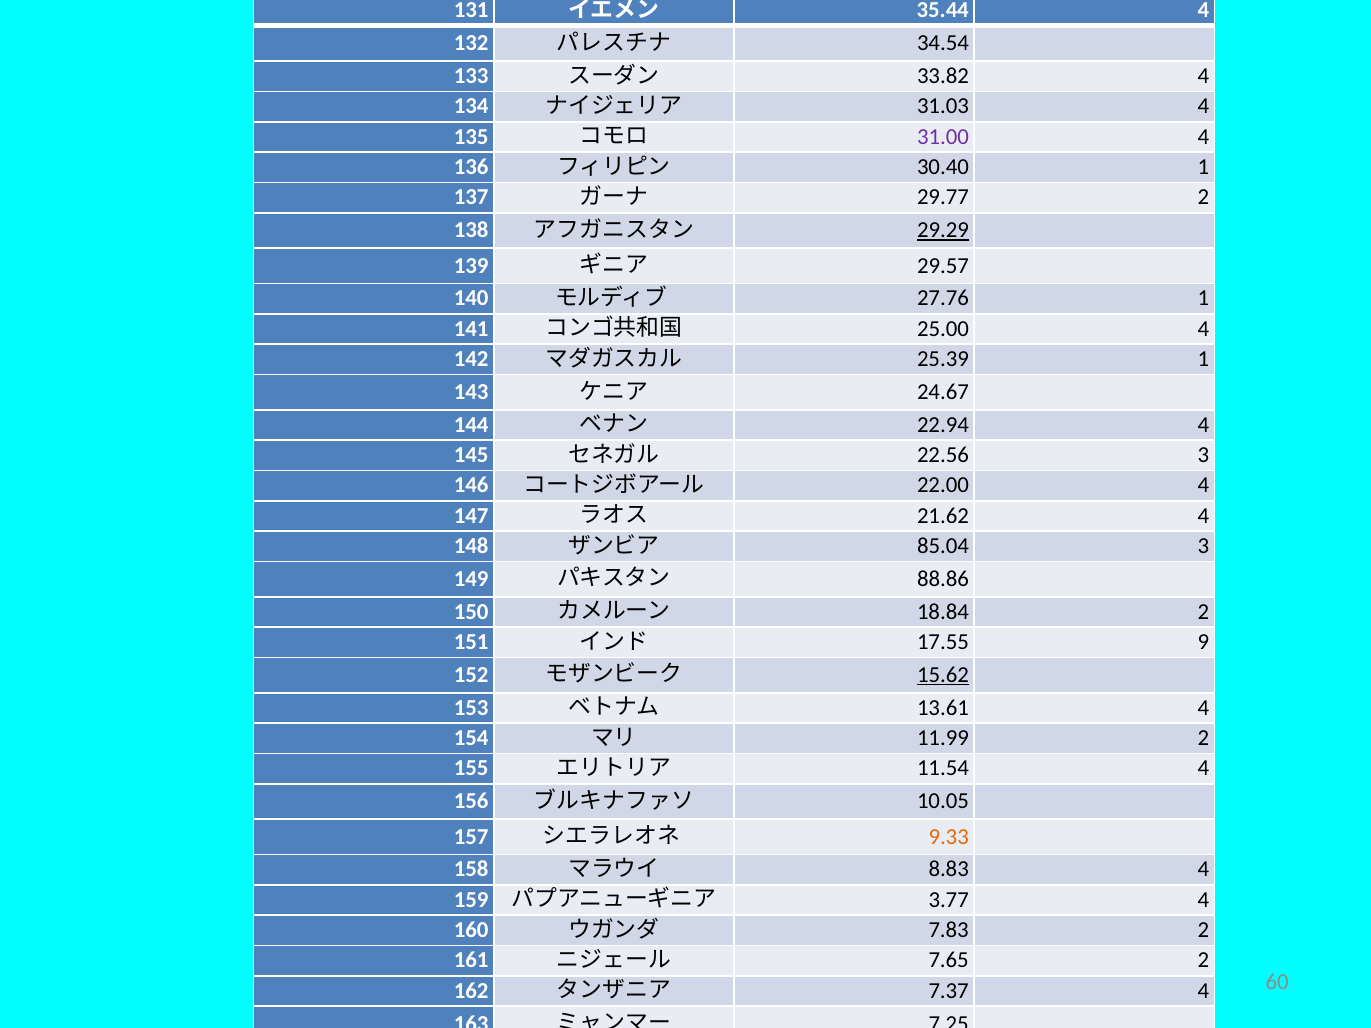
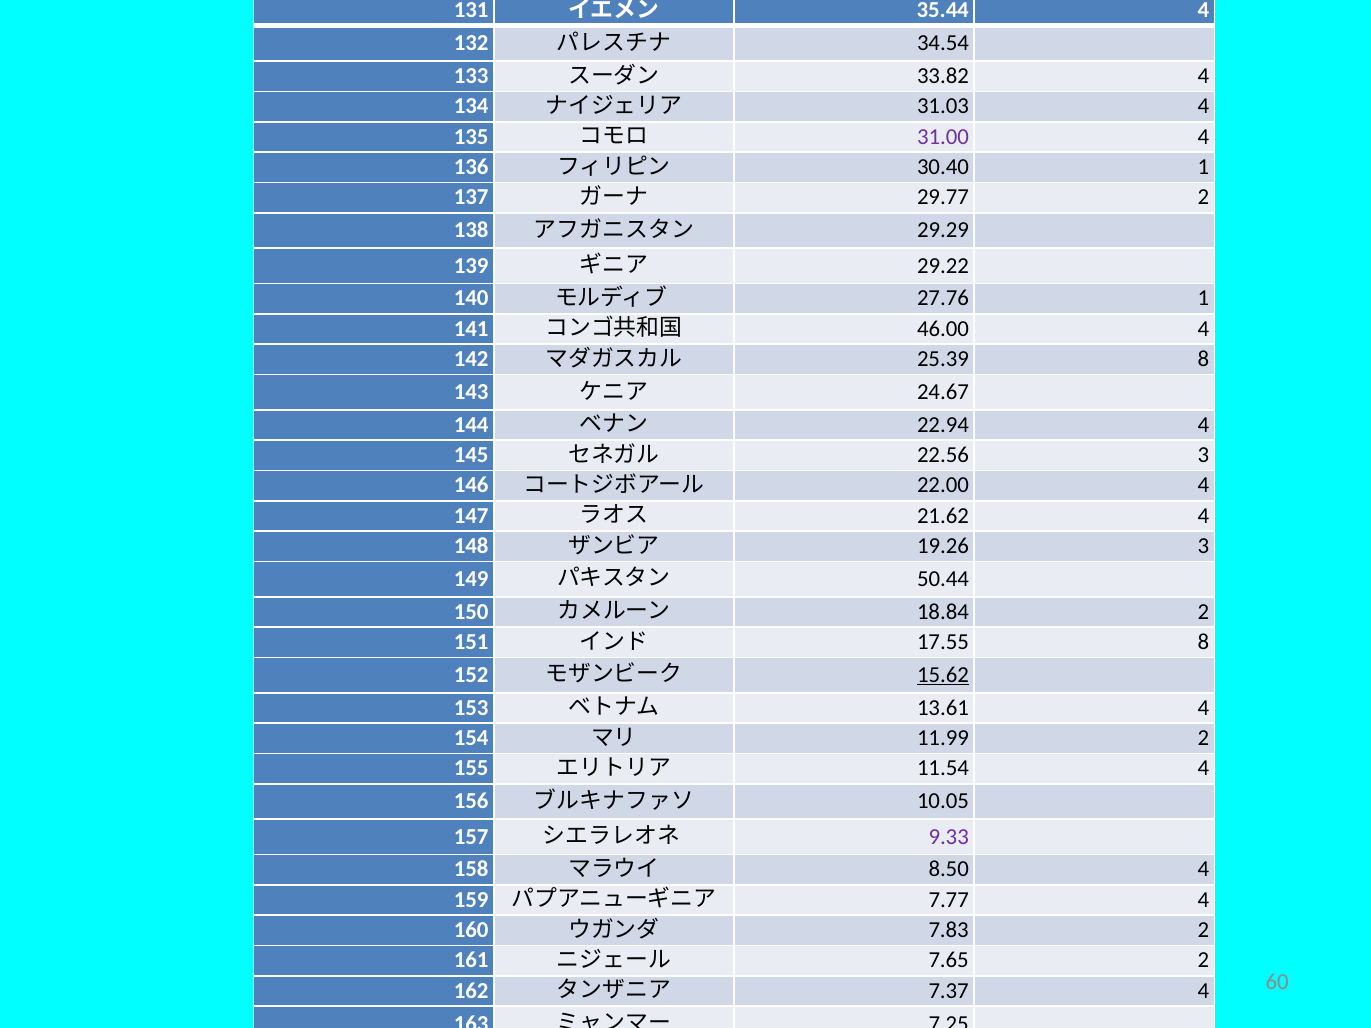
29.29 underline: present -> none (943, 230)
29.57: 29.57 -> 29.22 (943, 266)
25.00: 25.00 -> 46.00 (943, 329)
25.39 1: 1 -> 8 (1203, 359)
85.04: 85.04 -> 19.26 (943, 546)
88.86: 88.86 -> 50.44 (943, 579)
17.55 9: 9 -> 8 (1203, 642)
9.33 colour: orange -> purple (949, 837)
8.83: 8.83 -> 8.50 (949, 870)
3.77: 3.77 -> 7.77 (949, 900)
